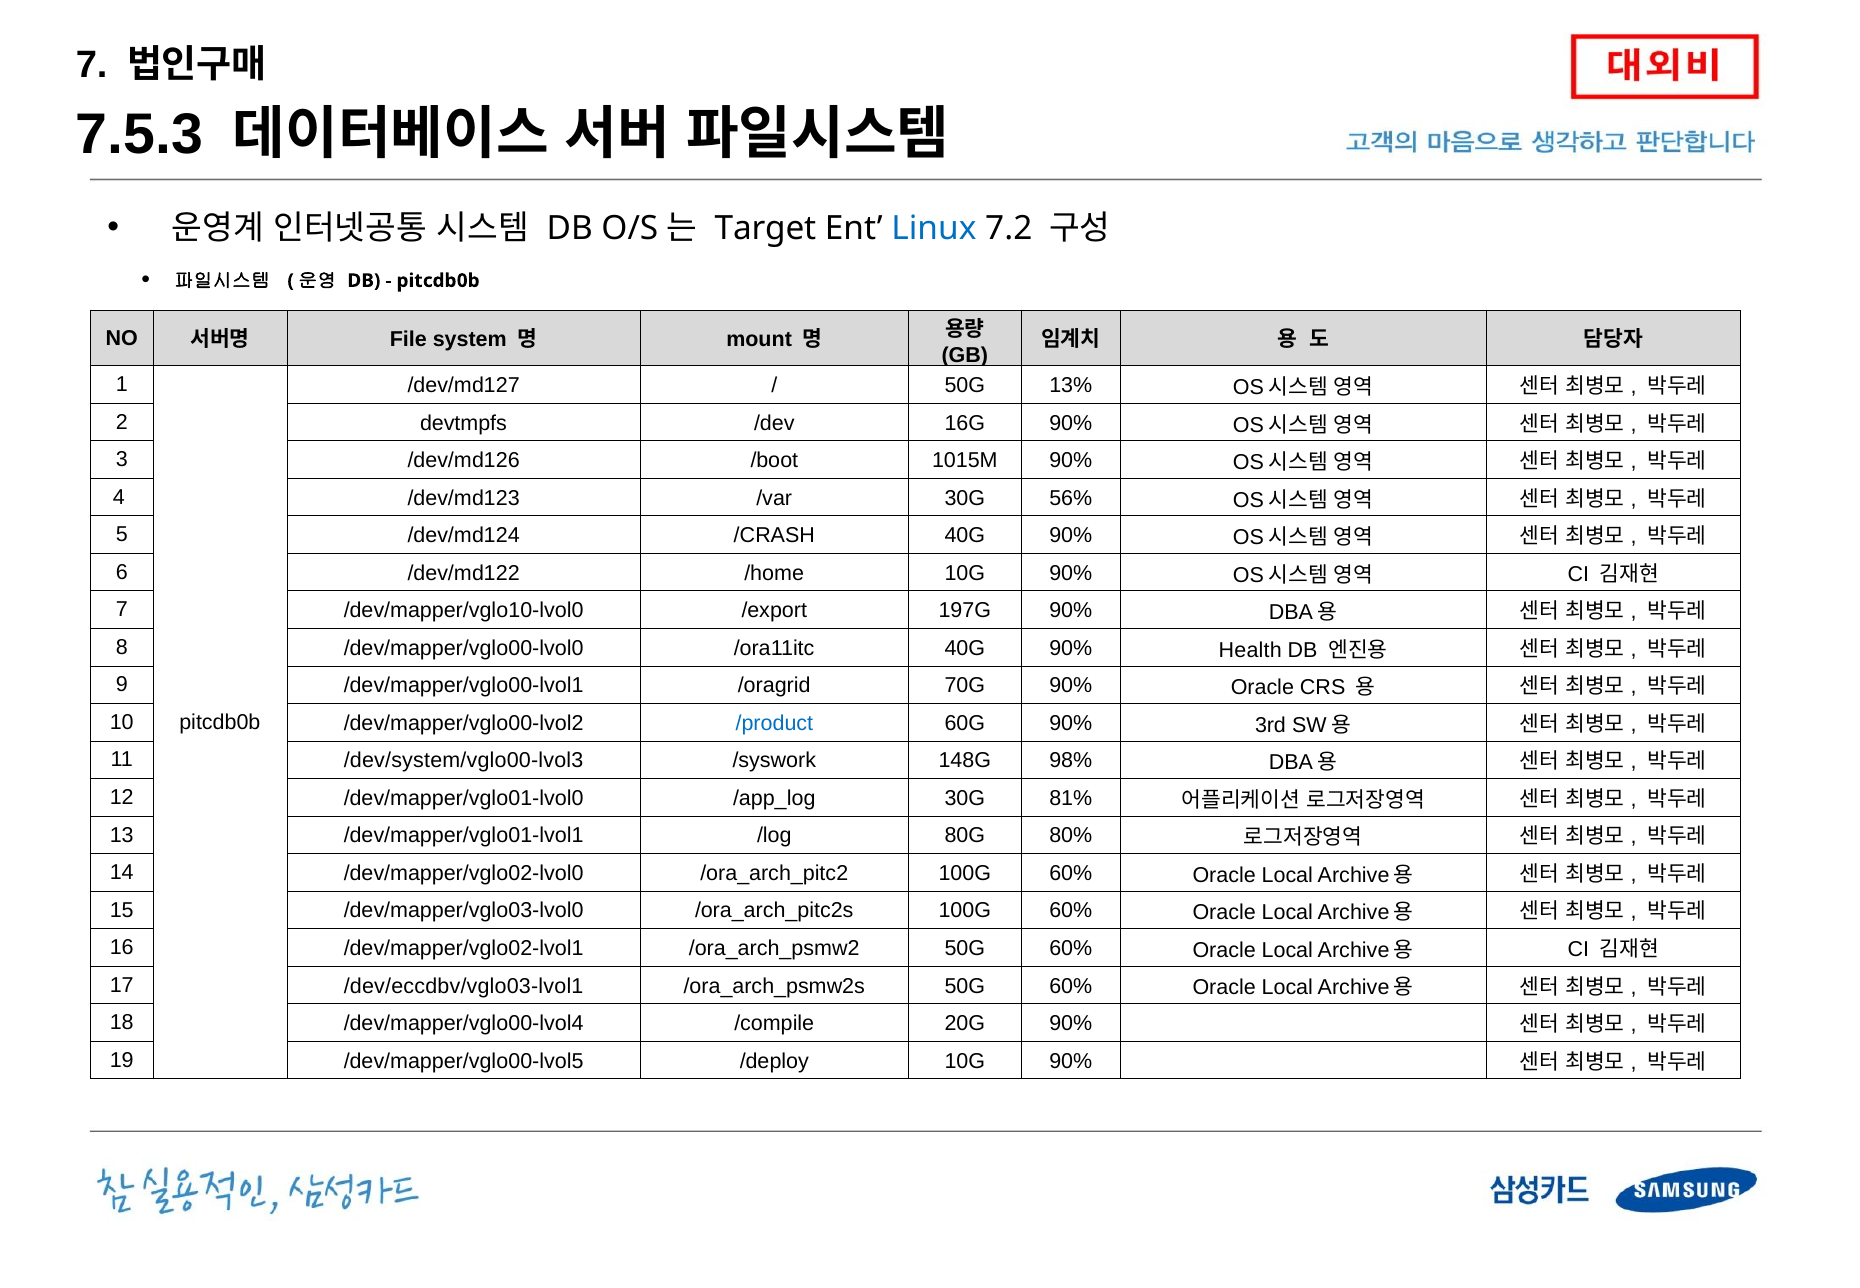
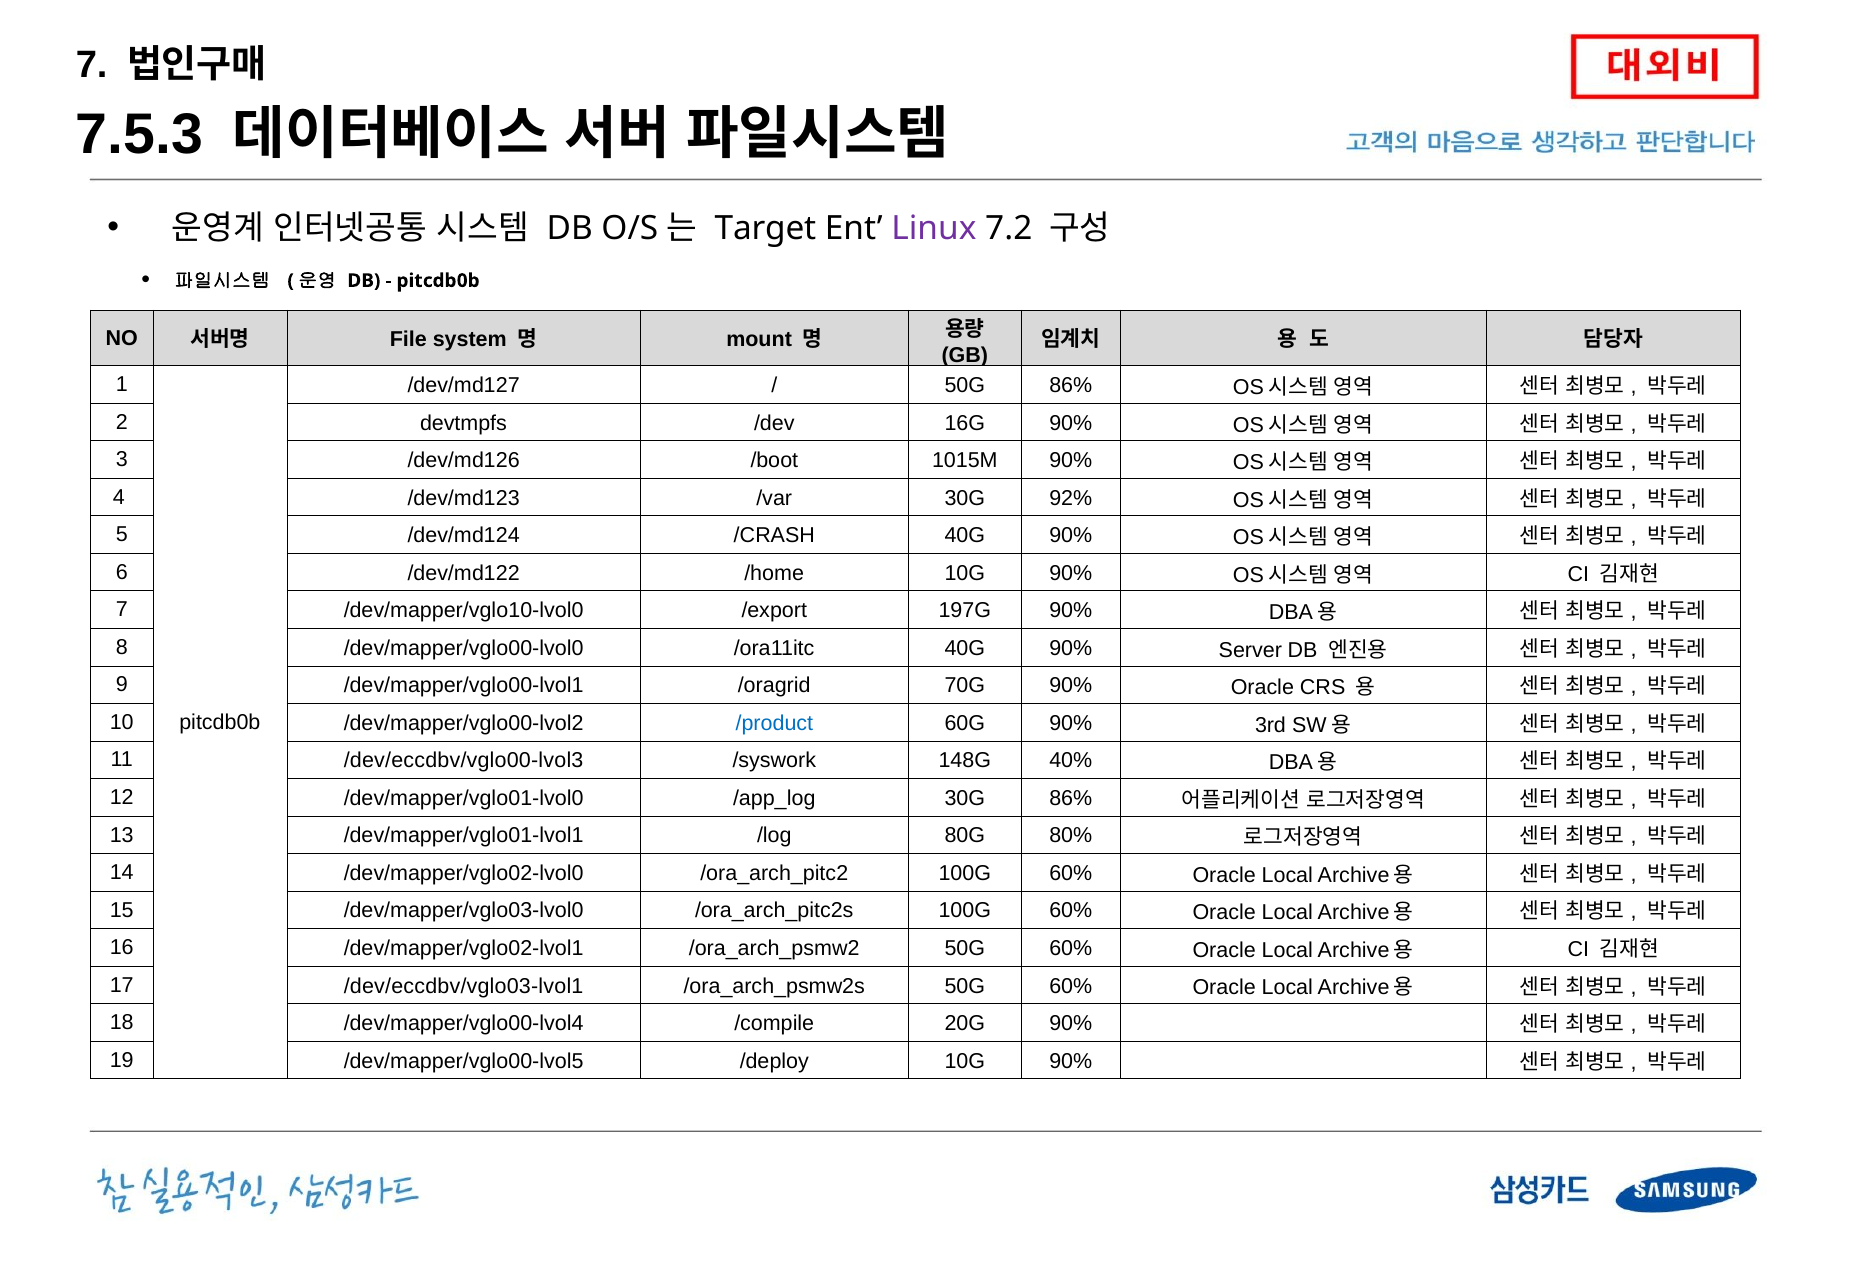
Linux colour: blue -> purple (934, 228)
50G 13%: 13% -> 86% (1071, 385)
56%: 56% -> 92% (1071, 498)
Health: Health -> Server (1250, 650)
/dev/system/vglo00-lvol3: /dev/system/vglo00-lvol3 -> /dev/eccdbv/vglo00-lvol3 (464, 761)
98%: 98% -> 40% (1071, 761)
30G 81%: 81% -> 86% (1071, 798)
